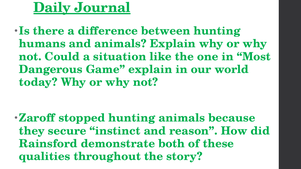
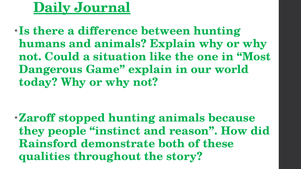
secure: secure -> people (67, 131)
